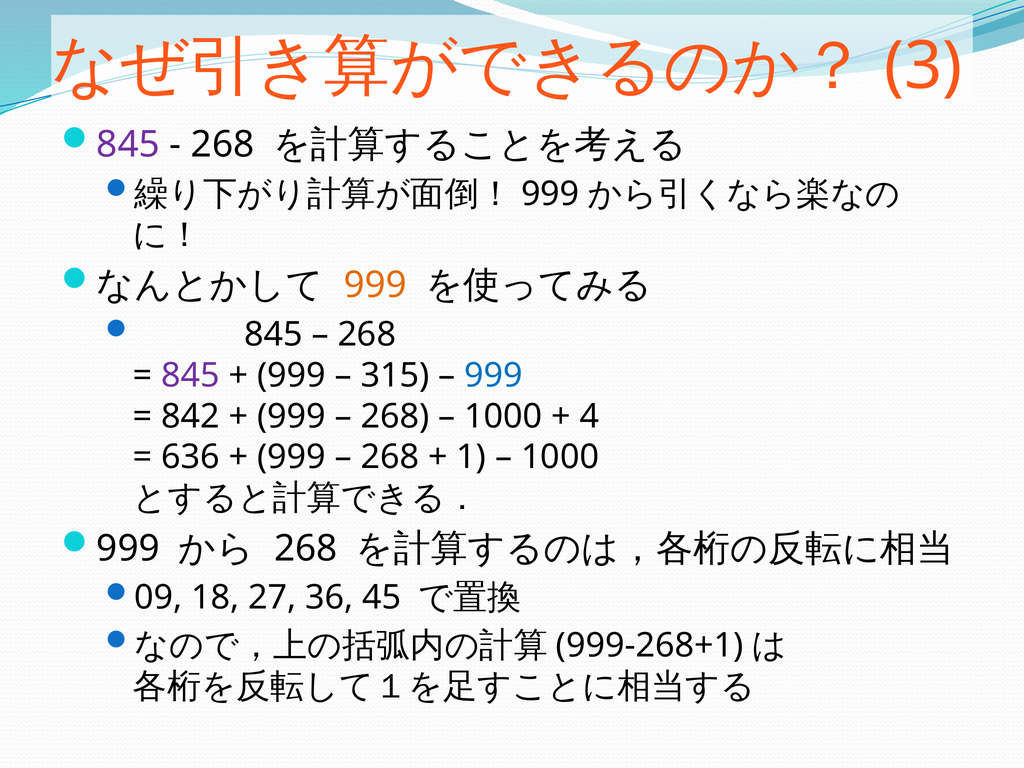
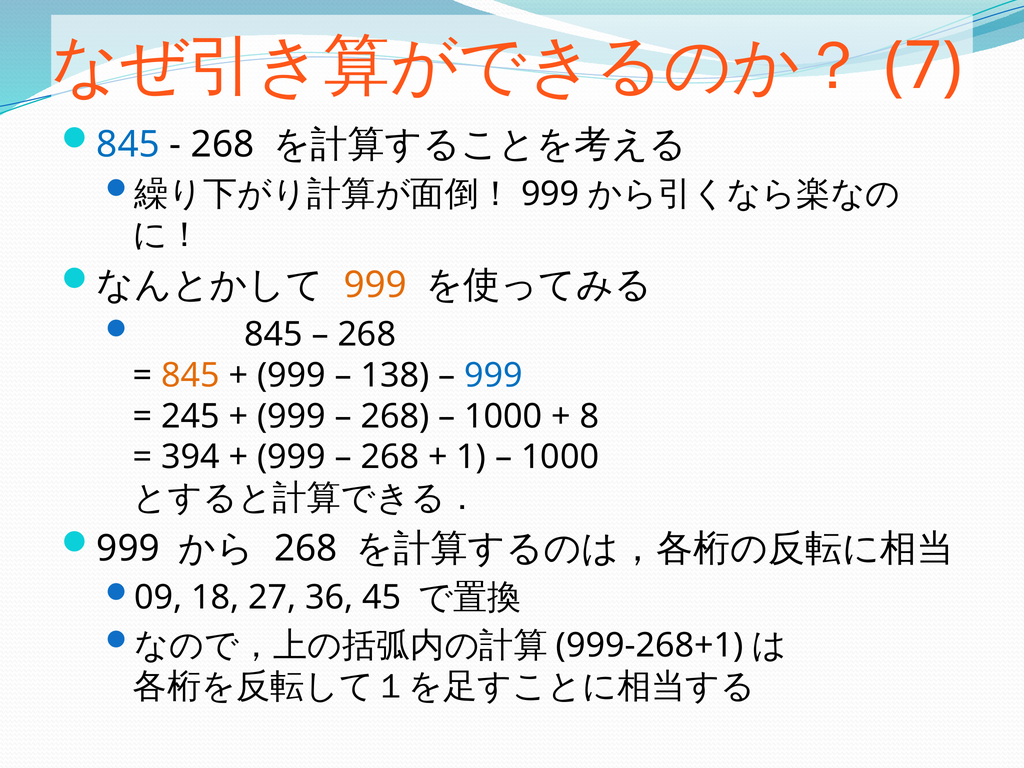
3: 3 -> 7 (923, 66)
845 colour: purple -> blue (128, 145)
845 colour: purple -> orange (191, 375)
315: 315 -> 138 (395, 375)
842: 842 -> 245 (191, 416)
4: 4 -> 8 (589, 416)
636: 636 -> 394 (191, 457)
